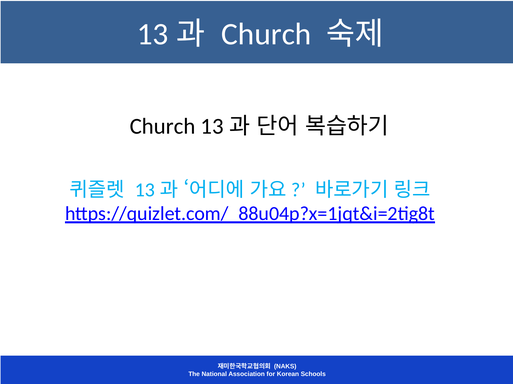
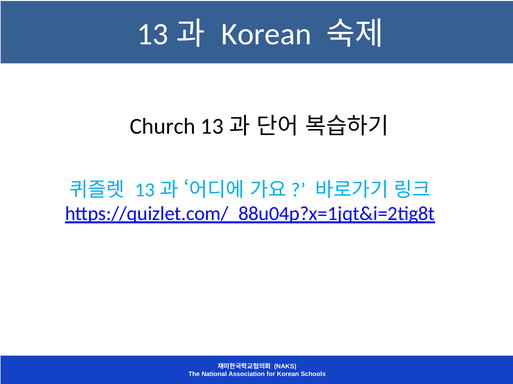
Church: Church -> Korean (266, 34)
